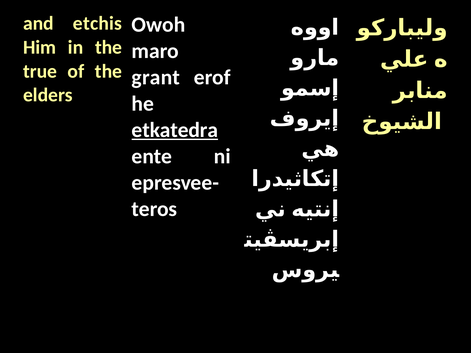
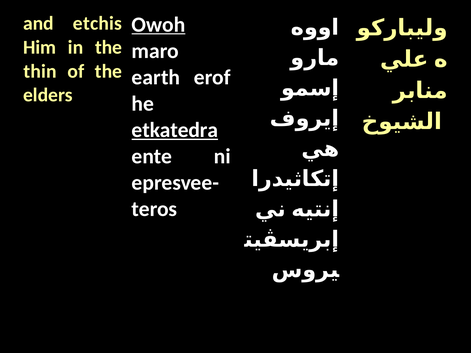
Owoh underline: none -> present (158, 25)
true: true -> thin (40, 71)
grant: grant -> earth (156, 77)
